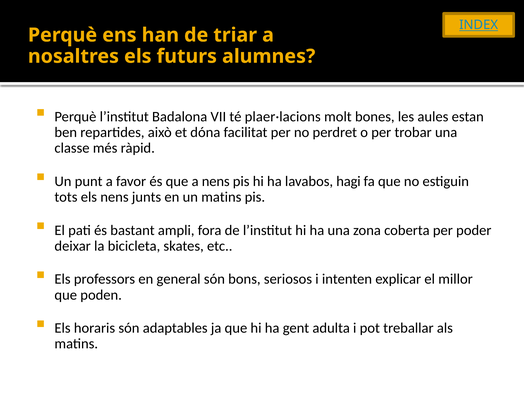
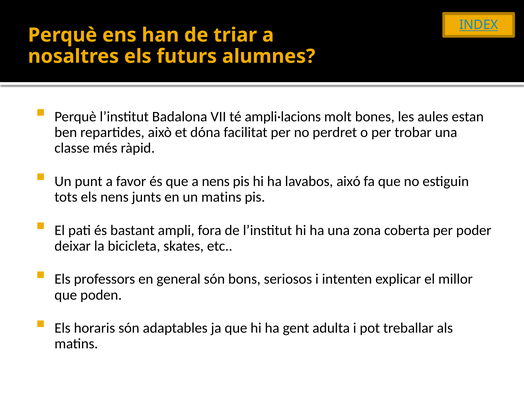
plaer·lacions: plaer·lacions -> ampli·lacions (283, 117)
hagi: hagi -> aixó (348, 181)
